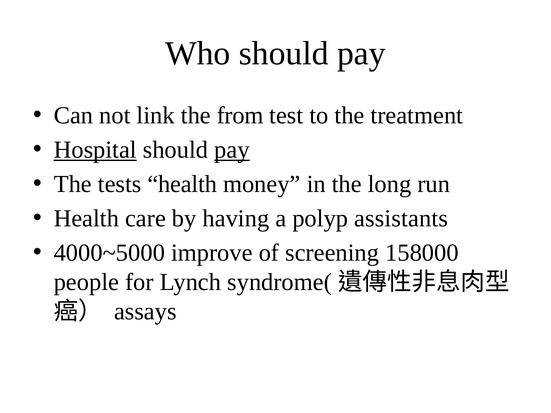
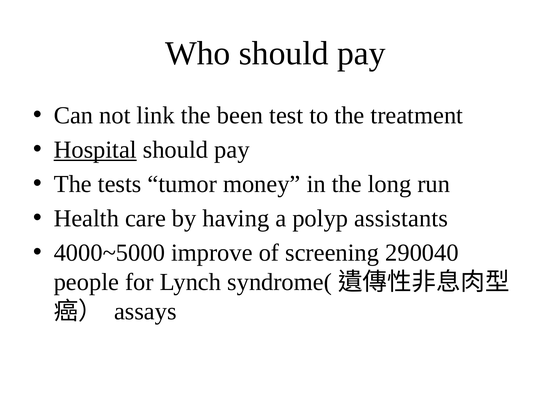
from: from -> been (240, 116)
pay underline: present -> none (232, 150)
tests health: health -> tumor (182, 184)
158000: 158000 -> 290040 (422, 253)
